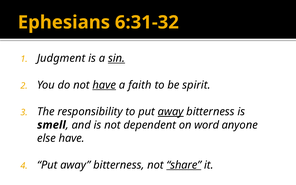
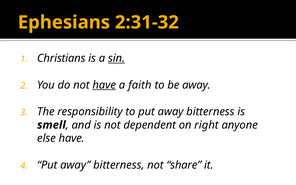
6:31-32: 6:31-32 -> 2:31-32 (147, 22)
Judgment: Judgment -> Christians (61, 58)
be spirit: spirit -> away (196, 85)
away underline: present -> none (171, 112)
word: word -> right (207, 125)
share underline: present -> none (184, 165)
